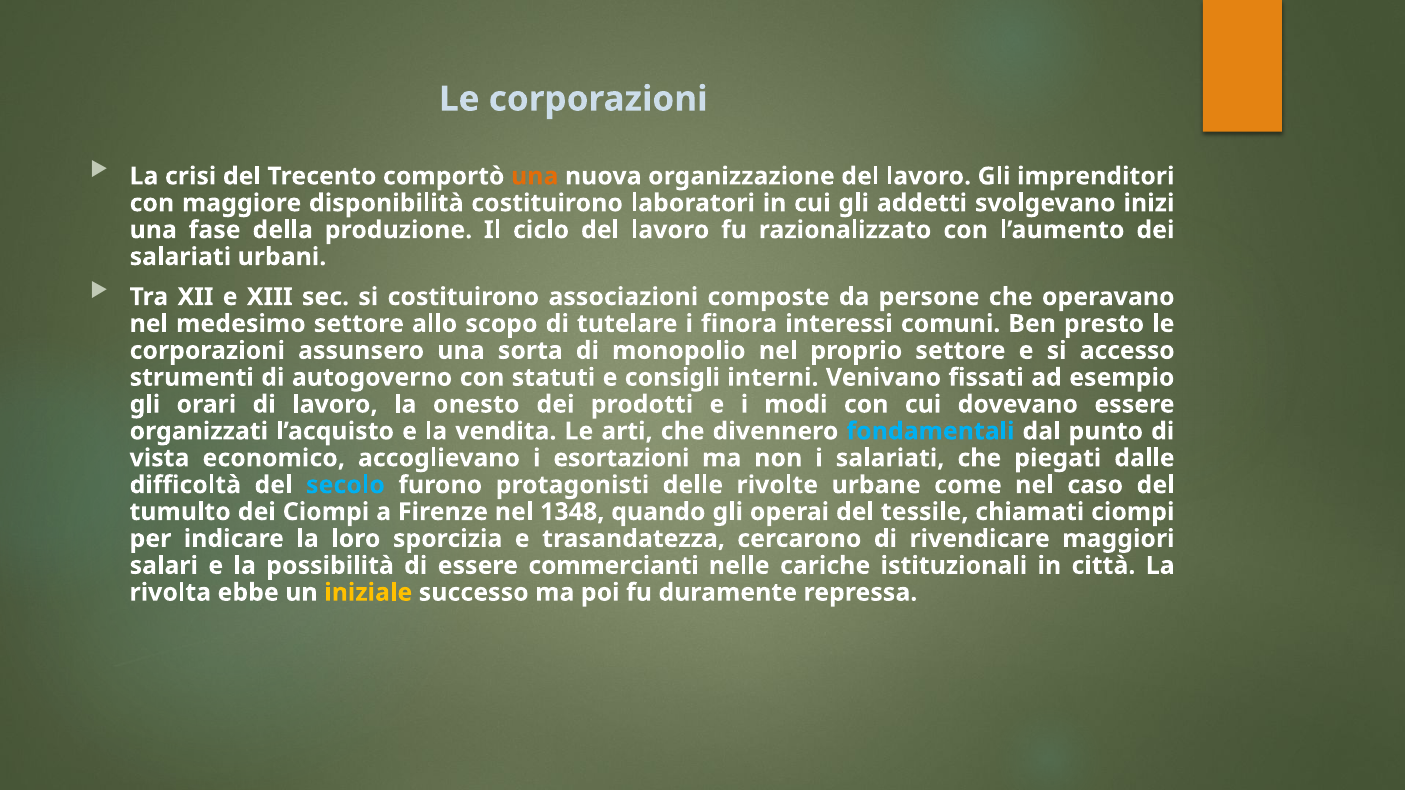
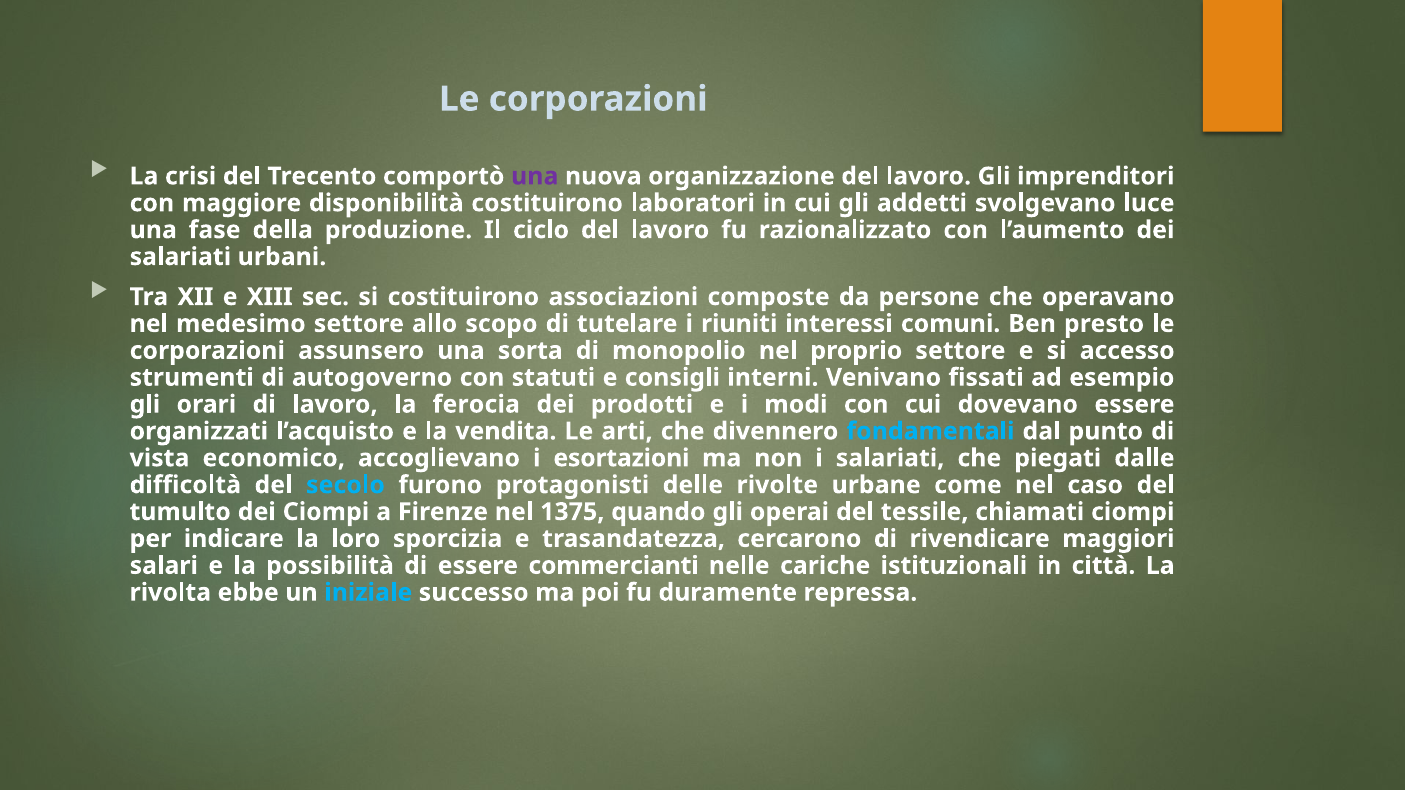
una colour: orange -> purple (535, 176)
inizi: inizi -> luce (1149, 203)
finora: finora -> riuniti (739, 324)
onesto: onesto -> ferocia (476, 405)
1348: 1348 -> 1375 (572, 512)
iniziale colour: yellow -> light blue (368, 593)
